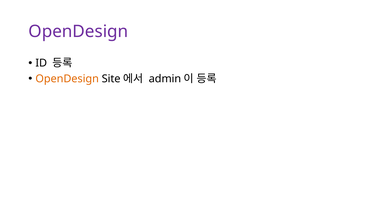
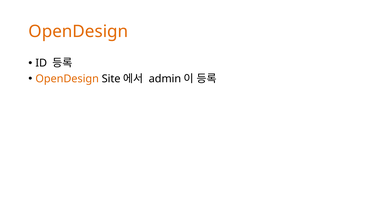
OpenDesign colour: purple -> orange (78, 31)
